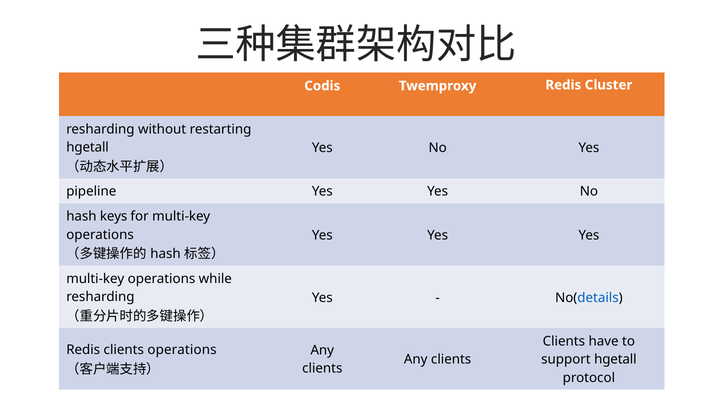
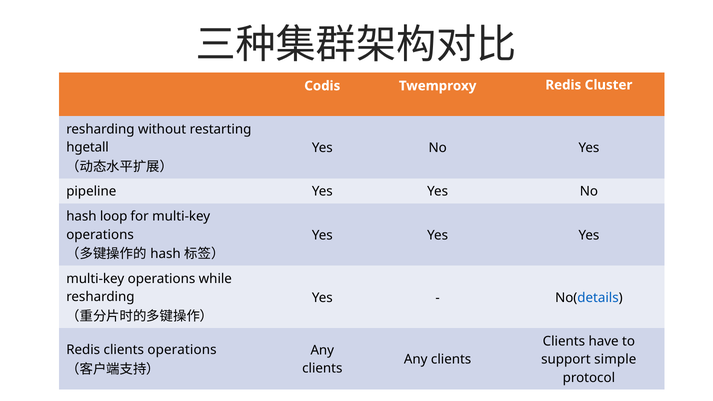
keys: keys -> loop (114, 216)
support hgetall: hgetall -> simple (615, 360)
